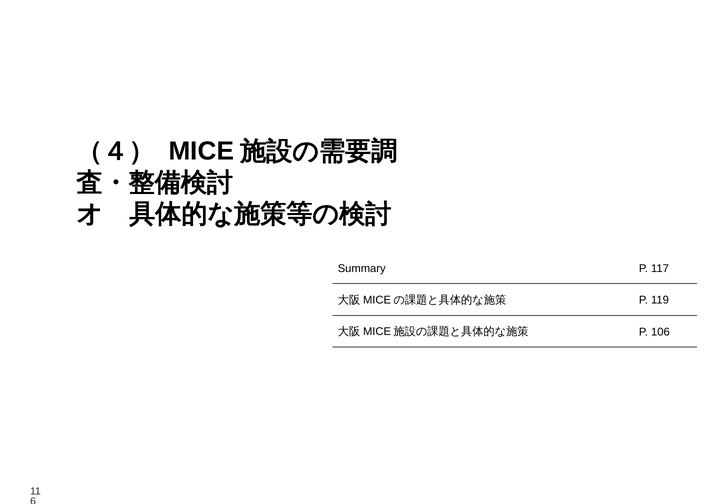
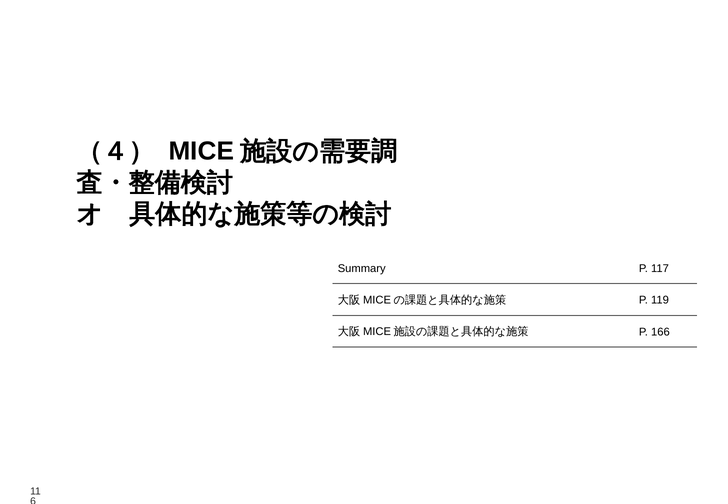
106: 106 -> 166 (660, 332)
